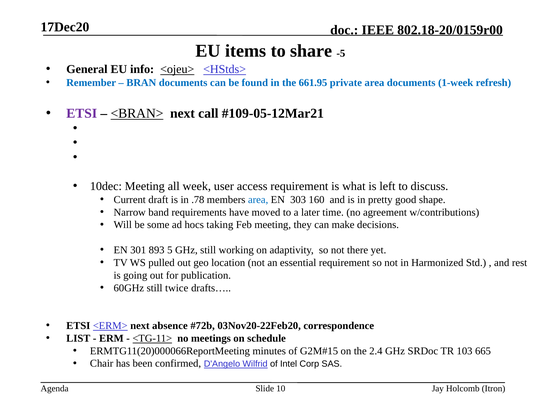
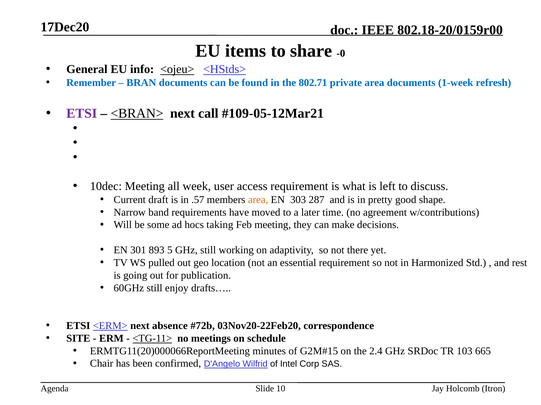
-5: -5 -> -0 (341, 54)
661.95: 661.95 -> 802.71 (313, 83)
.78: .78 -> .57 (198, 200)
area colour: blue -> orange (258, 200)
160: 160 -> 287 (317, 200)
twice: twice -> enjoy (177, 288)
LIST: LIST -> SITE (78, 339)
